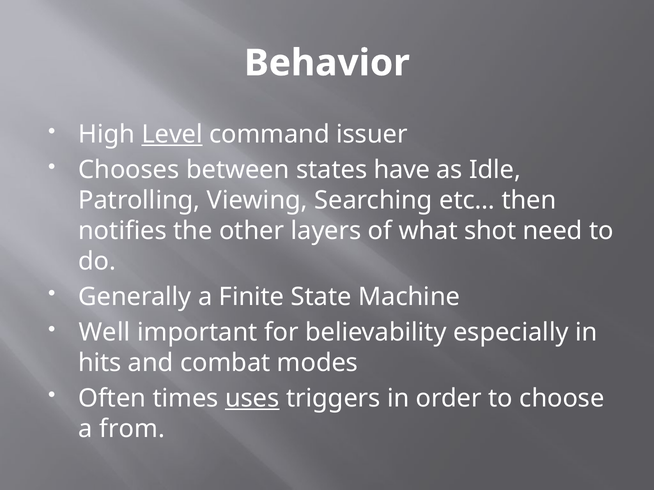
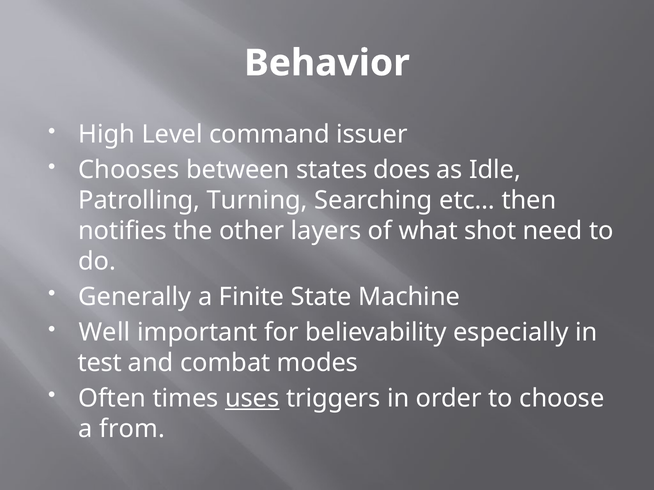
Level underline: present -> none (172, 135)
have: have -> does (402, 170)
Viewing: Viewing -> Turning (257, 201)
hits: hits -> test (100, 363)
